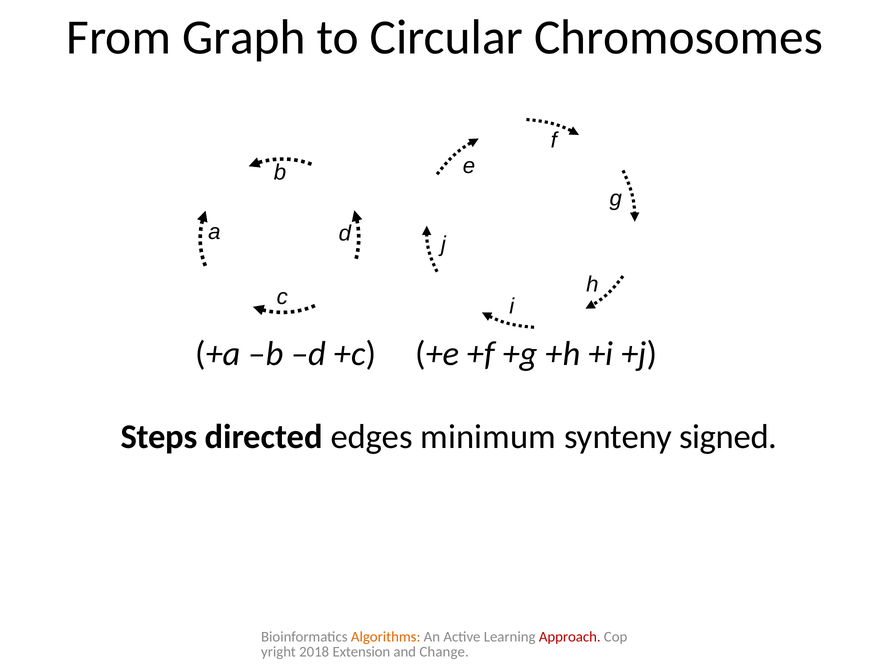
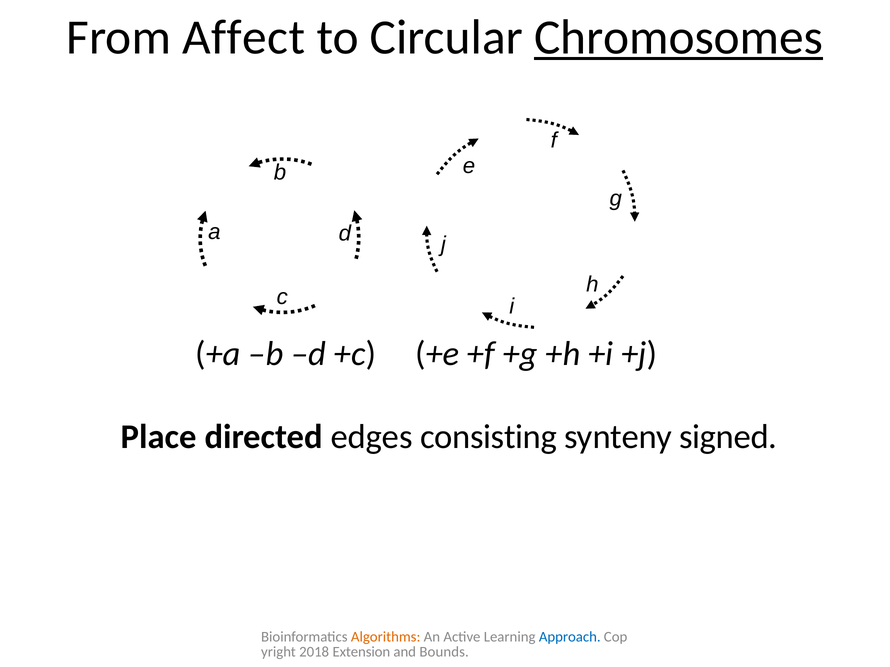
Graph: Graph -> Affect (244, 37)
Chromosomes underline: none -> present (679, 37)
Steps: Steps -> Place (159, 437)
minimum: minimum -> consisting (488, 437)
Approach colour: red -> blue (570, 637)
Change: Change -> Bounds (444, 652)
